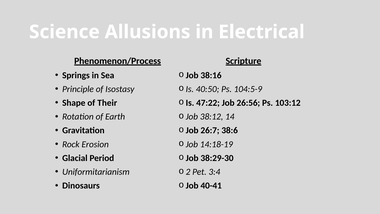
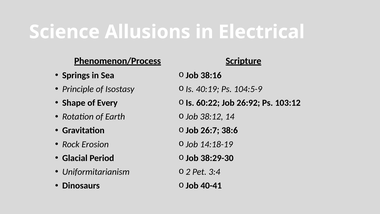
40:50: 40:50 -> 40:19 (208, 89)
Their: Their -> Every (107, 103)
47:22: 47:22 -> 60:22 (208, 103)
26:56: 26:56 -> 26:92 (248, 103)
